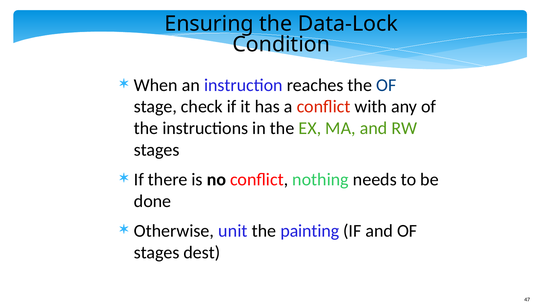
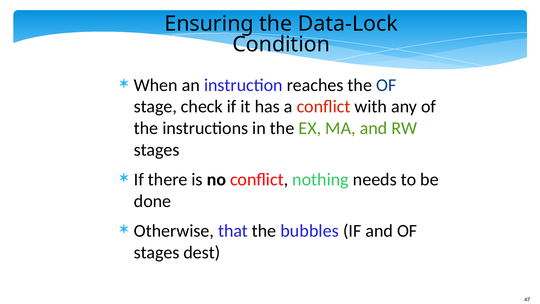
unit: unit -> that (233, 231)
painting: painting -> bubbles (310, 231)
